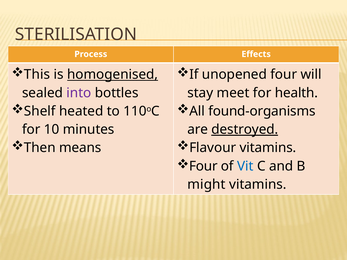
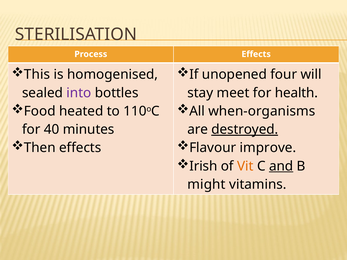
homogenised underline: present -> none (113, 75)
Shelf: Shelf -> Food (40, 111)
found-organisms: found-organisms -> when-organisms (262, 111)
10: 10 -> 40 (52, 130)
Then means: means -> effects (80, 148)
Flavour vitamins: vitamins -> improve (268, 148)
Four: Four -> Irish (203, 166)
Vit colour: blue -> orange (245, 166)
and underline: none -> present (281, 166)
